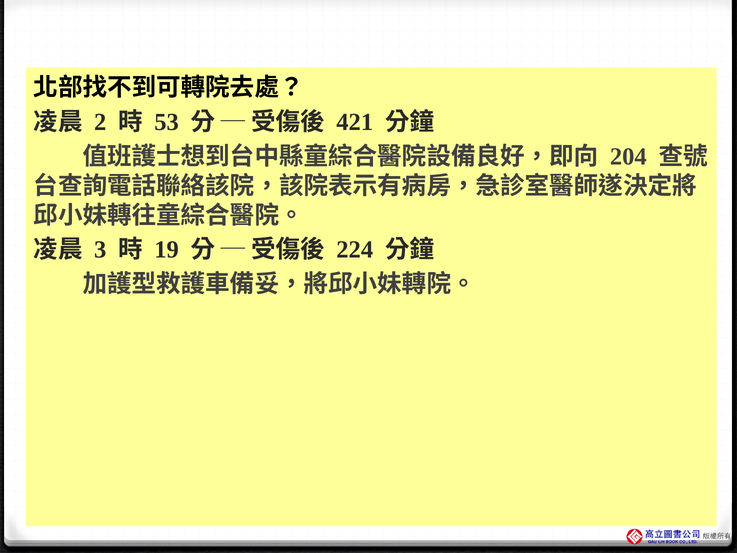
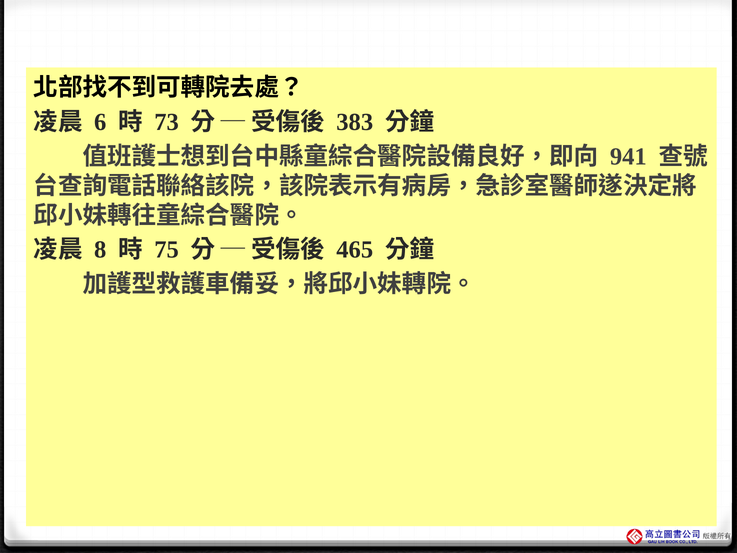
2: 2 -> 6 (100, 122)
53: 53 -> 73 (167, 122)
421: 421 -> 383 (355, 122)
204: 204 -> 941 (628, 156)
3: 3 -> 8 (100, 250)
19: 19 -> 75 (167, 250)
224: 224 -> 465 (355, 250)
